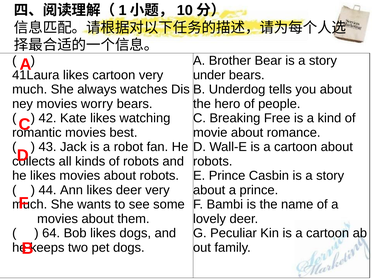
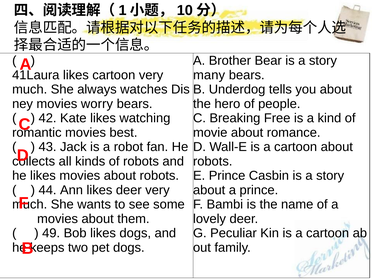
under: under -> many (209, 75)
64: 64 -> 49 (51, 233)
